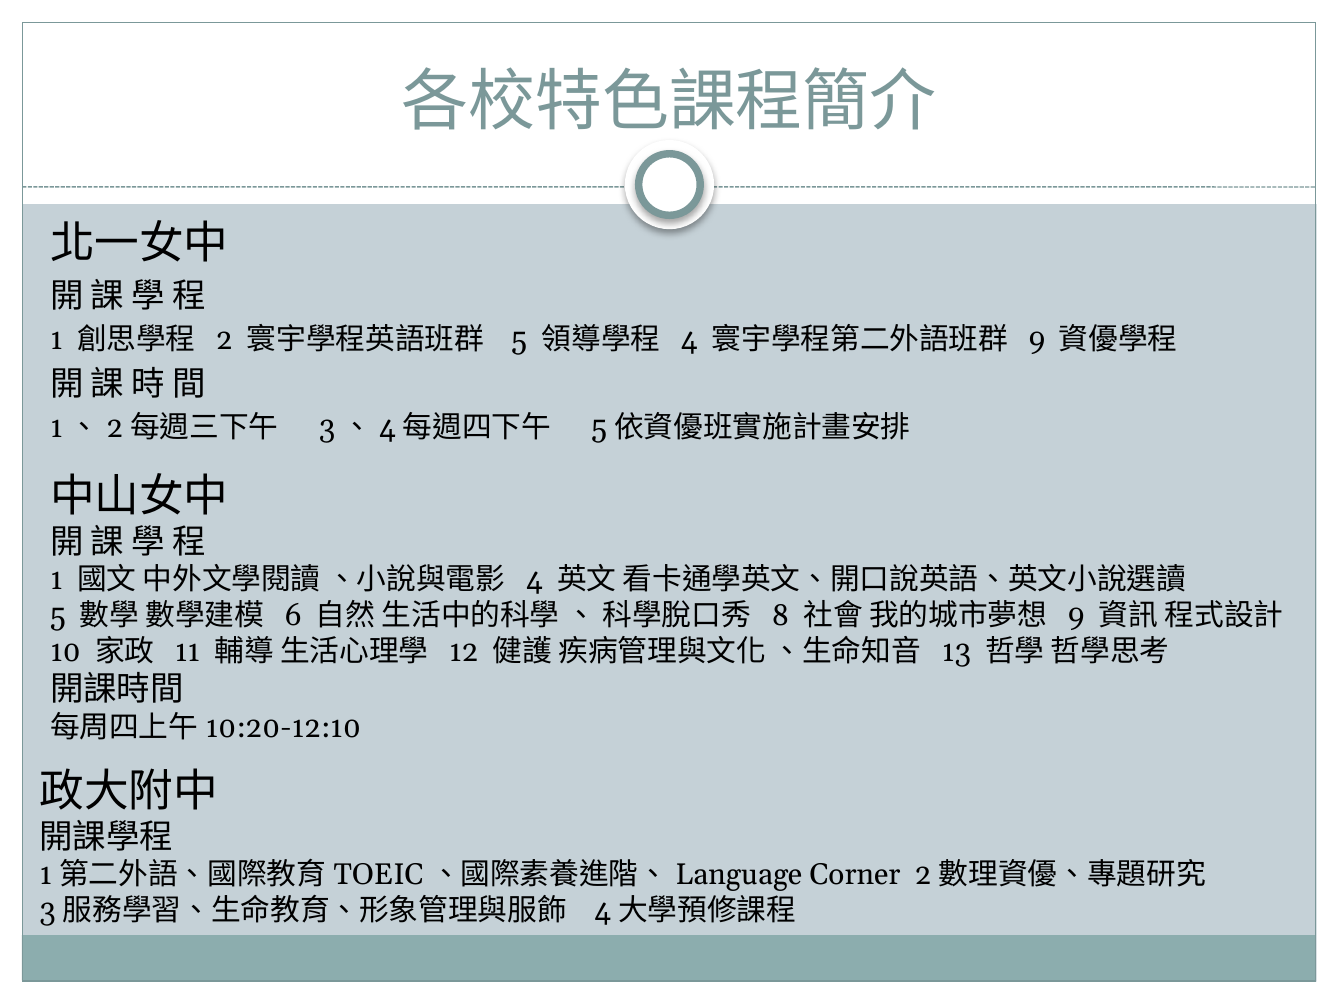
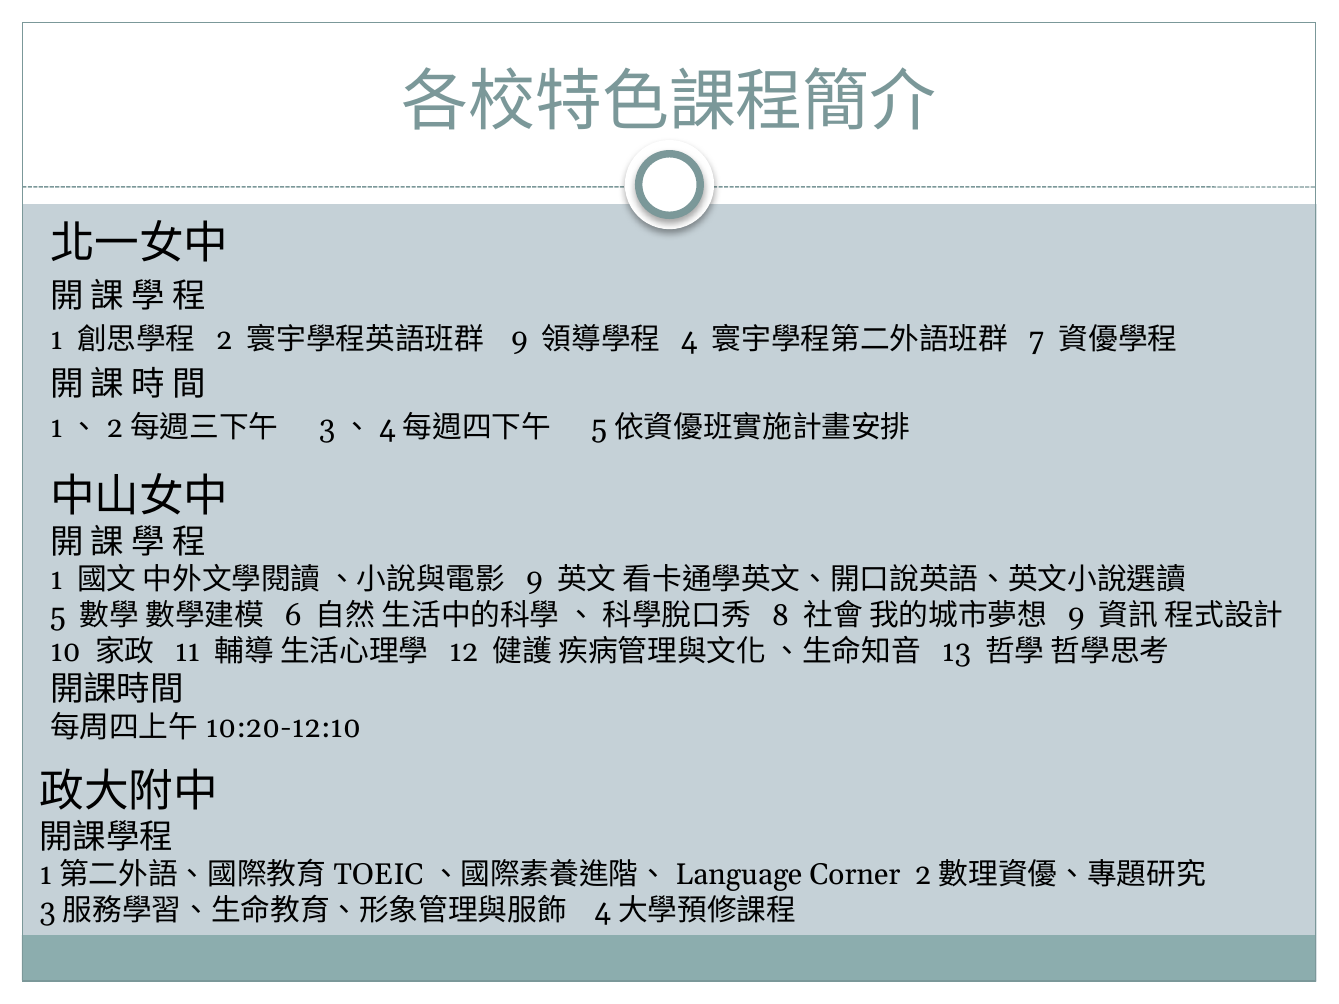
5: 5 -> 9 (520, 340)
9: 9 -> 7 (1037, 340)
4: 4 -> 9 (535, 580)
